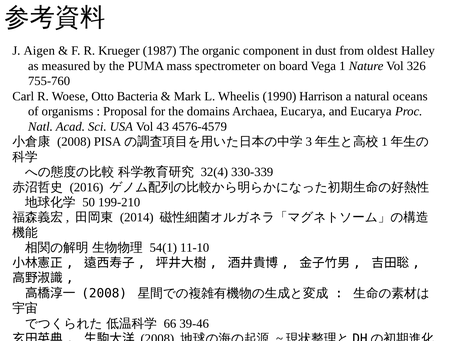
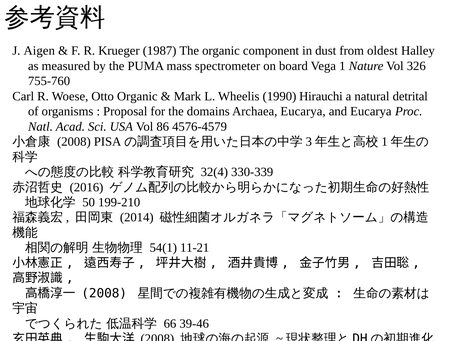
Otto Bacteria: Bacteria -> Organic (137, 96)
Harrison: Harrison -> Hirauchi (321, 96)
oceans: oceans -> detrital (410, 96)
43: 43 -> 86 (163, 126)
11-10: 11-10 -> 11-21 (195, 247)
